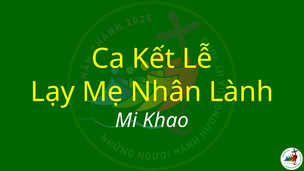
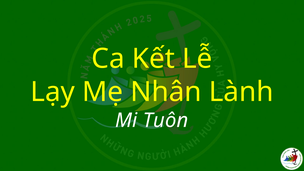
Khao: Khao -> Tuôn (166, 120)
